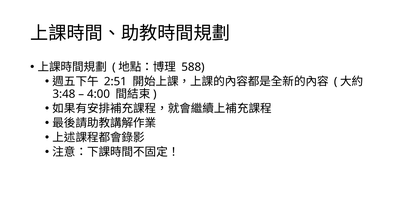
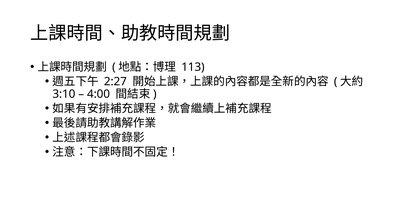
588: 588 -> 113 (193, 67)
2:51: 2:51 -> 2:27 (115, 81)
3:48: 3:48 -> 3:10 (64, 94)
